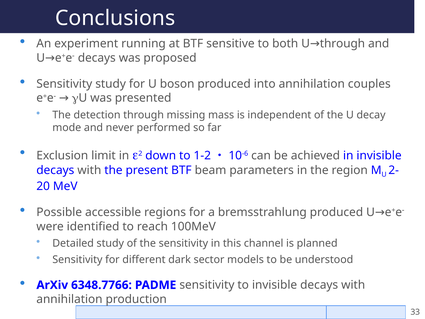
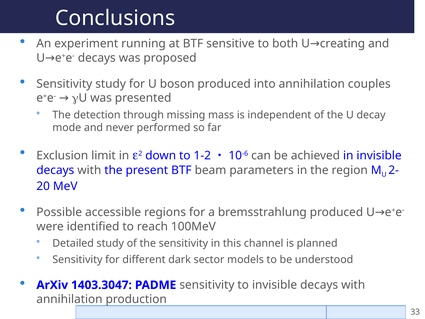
U through: through -> creating (342, 44)
6348.7766: 6348.7766 -> 1403.3047 (101, 285)
